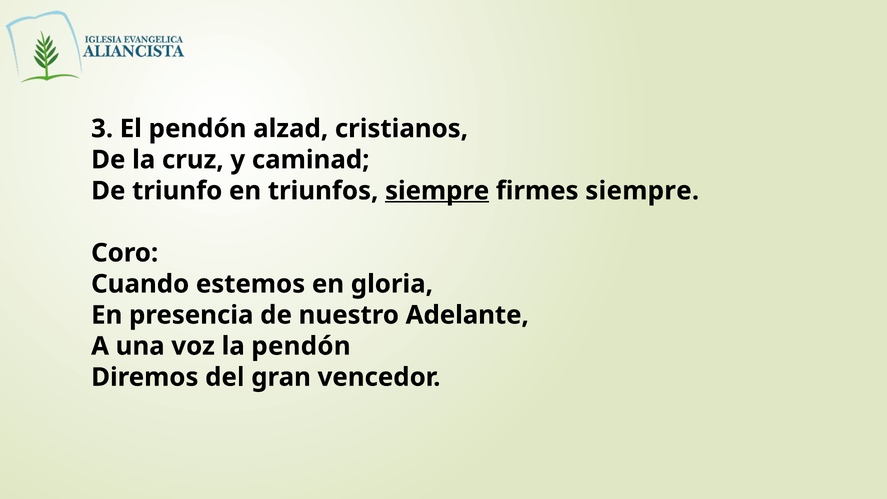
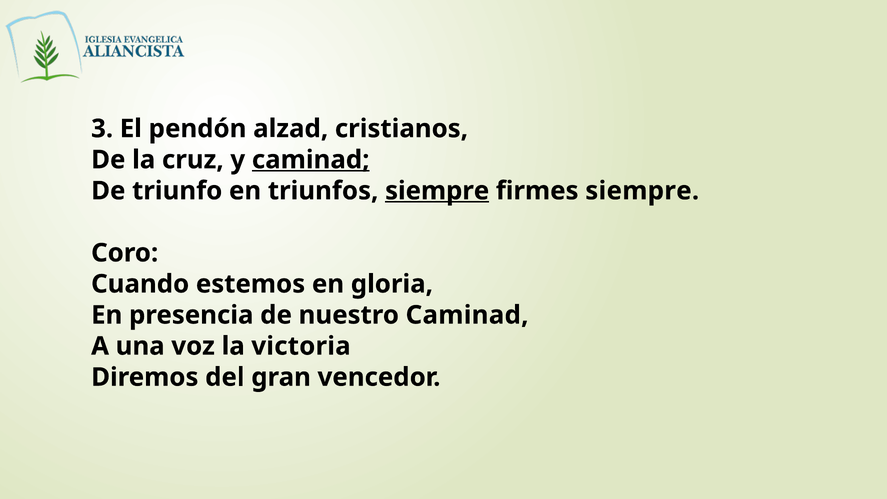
caminad underline: none -> present (311, 160)
nuestro Adelante: Adelante -> Caminad (467, 315)
la pendón: pendón -> victoria (301, 346)
